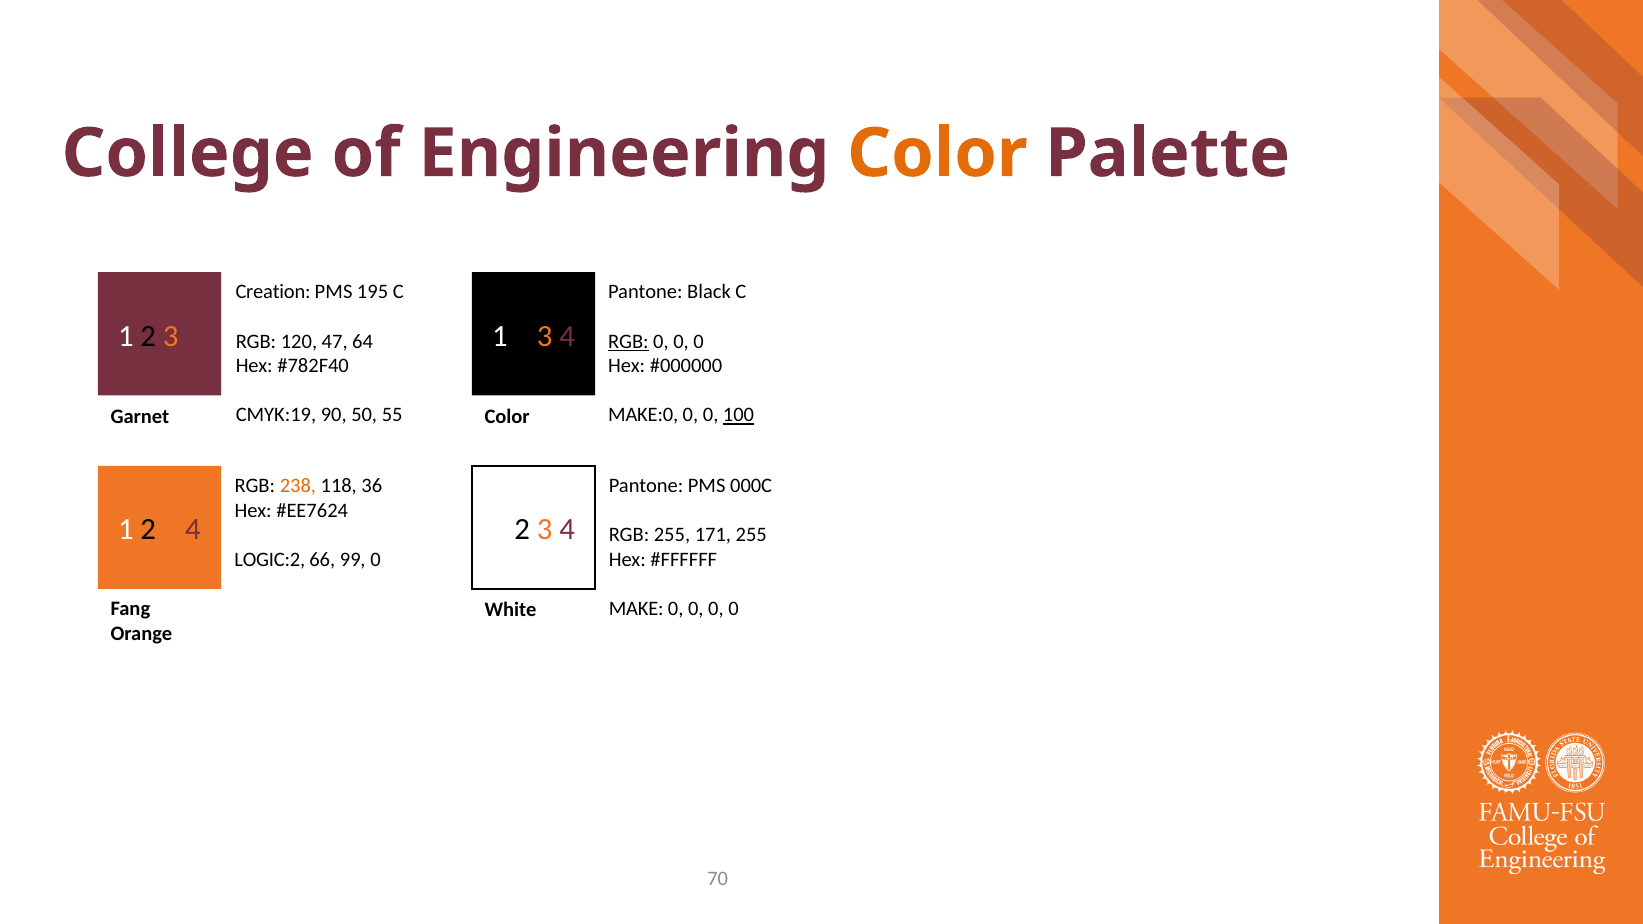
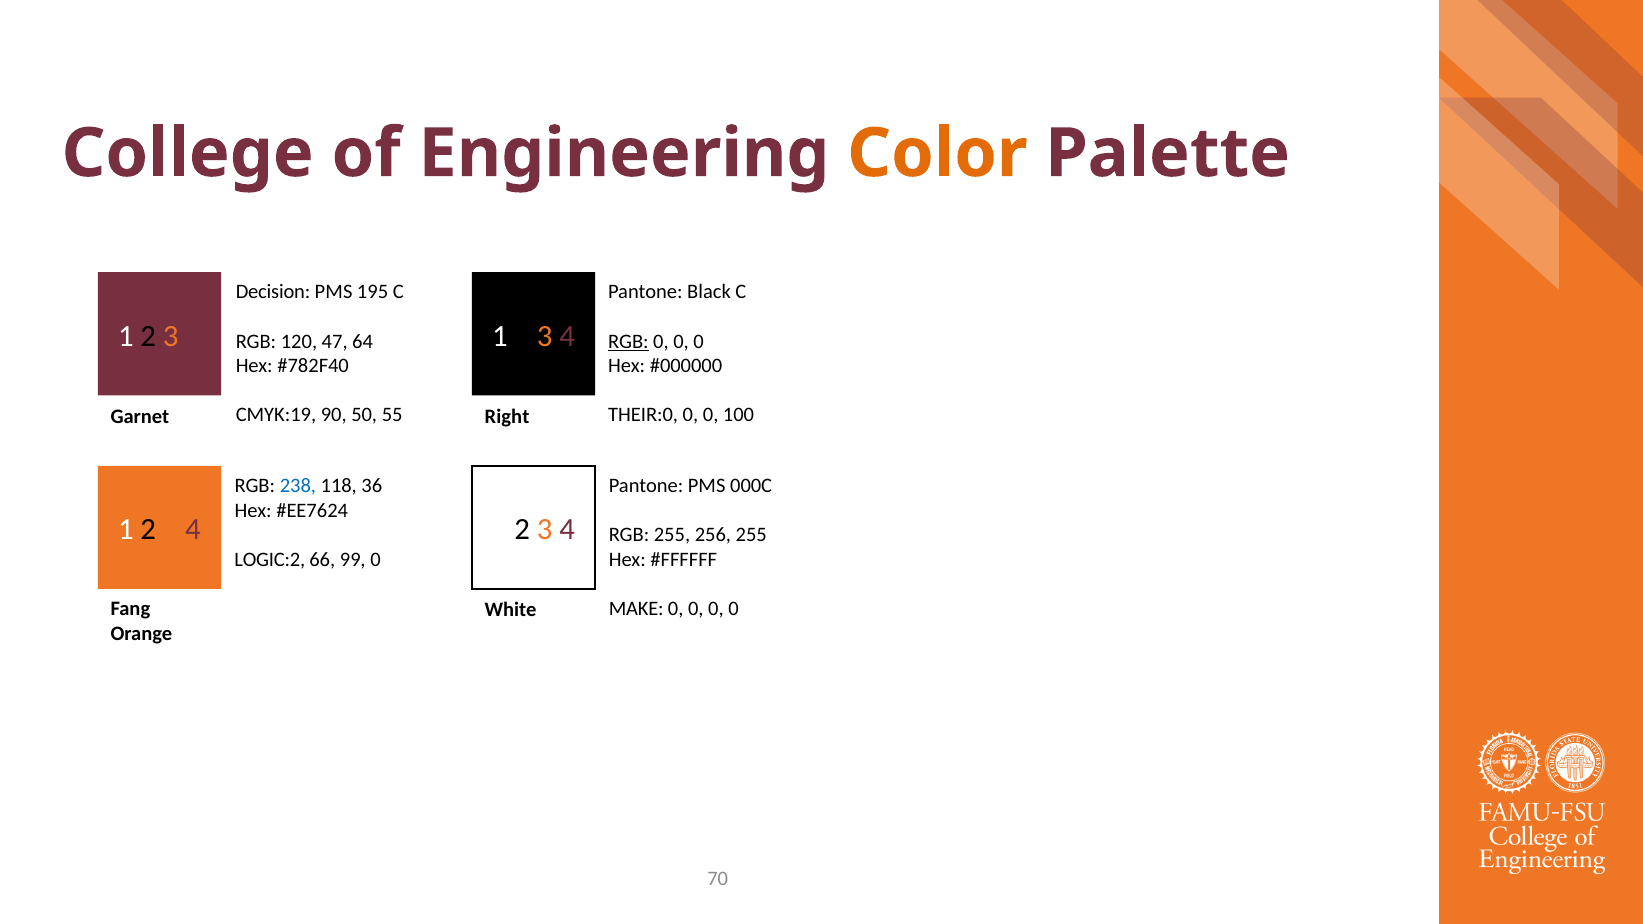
Creation: Creation -> Decision (273, 292)
MAKE:0: MAKE:0 -> THEIR:0 (643, 415)
100 underline: present -> none (738, 415)
Color: Color -> Right (507, 416)
238 colour: orange -> blue (298, 486)
171: 171 -> 256 (713, 535)
